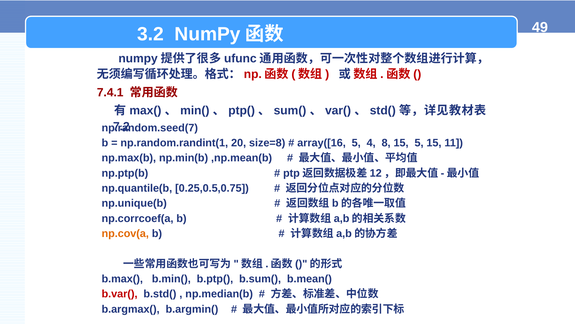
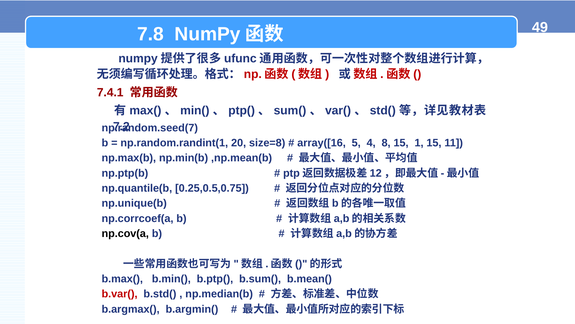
3.2: 3.2 -> 7.8 (151, 34)
15 5: 5 -> 1 (419, 143)
np.cov(a colour: orange -> black (125, 233)
